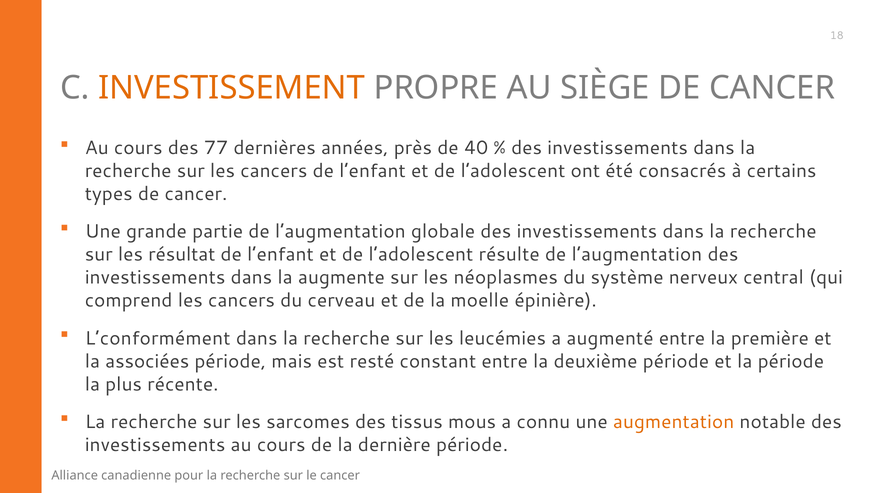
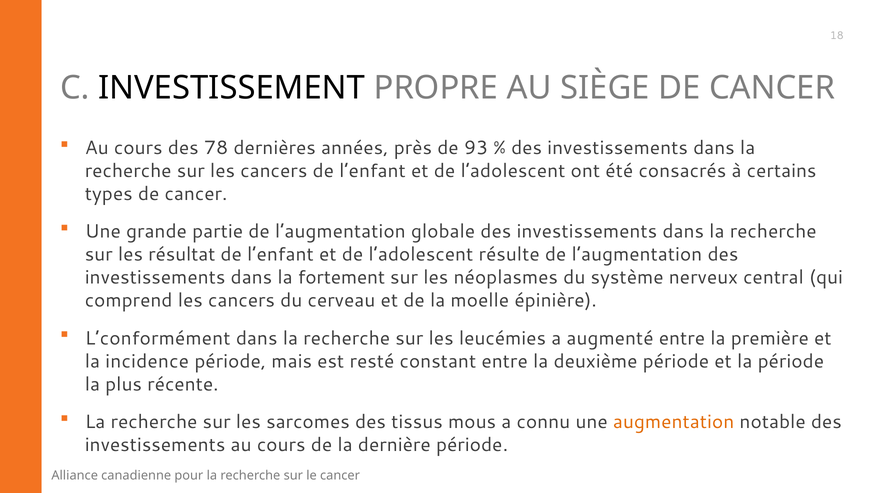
INVESTISSEMENT colour: orange -> black (232, 88)
77: 77 -> 78 (216, 148)
40: 40 -> 93 (476, 148)
augmente: augmente -> fortement (341, 277)
associées: associées -> incidence (147, 361)
